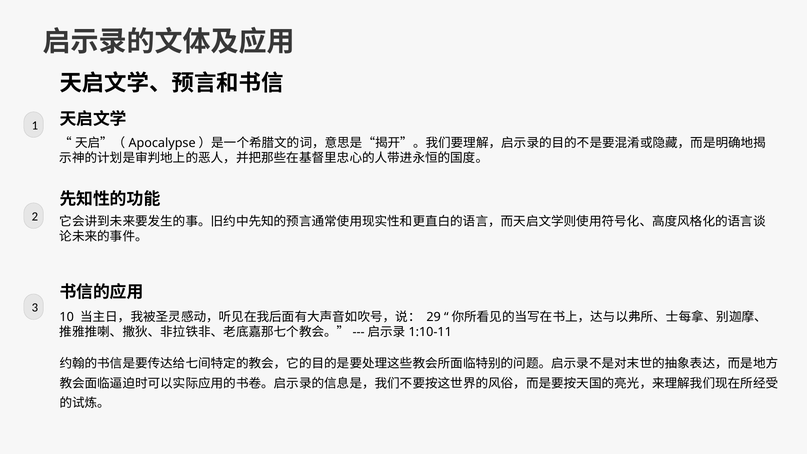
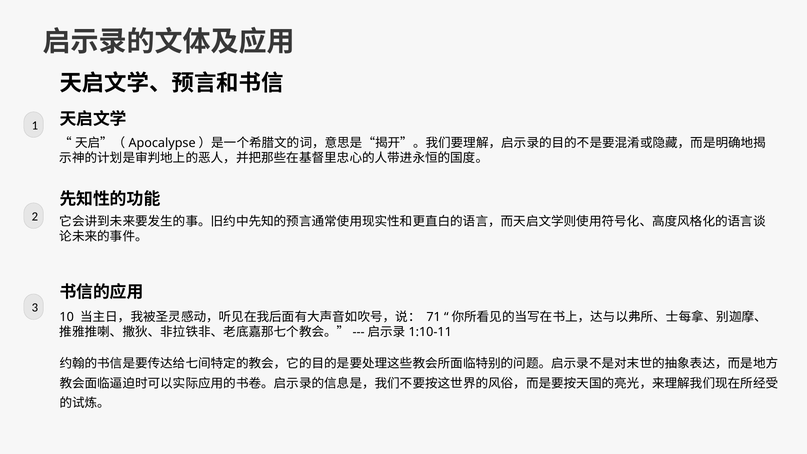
29: 29 -> 71 (434, 317)
